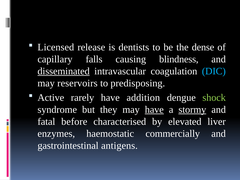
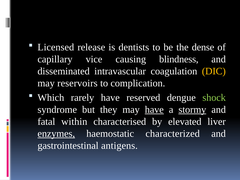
falls: falls -> vice (94, 59)
disseminated underline: present -> none (64, 71)
DIC colour: light blue -> yellow (214, 71)
predisposing: predisposing -> complication (138, 83)
Active: Active -> Which (51, 98)
addition: addition -> reserved (143, 98)
before: before -> within (74, 122)
enzymes underline: none -> present (56, 134)
commercially: commercially -> characterized (173, 134)
